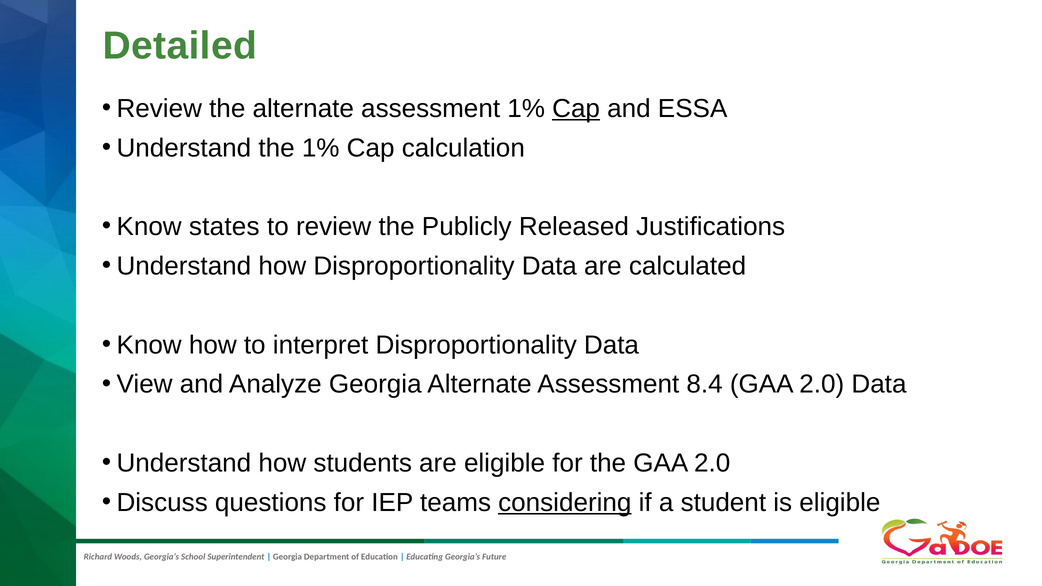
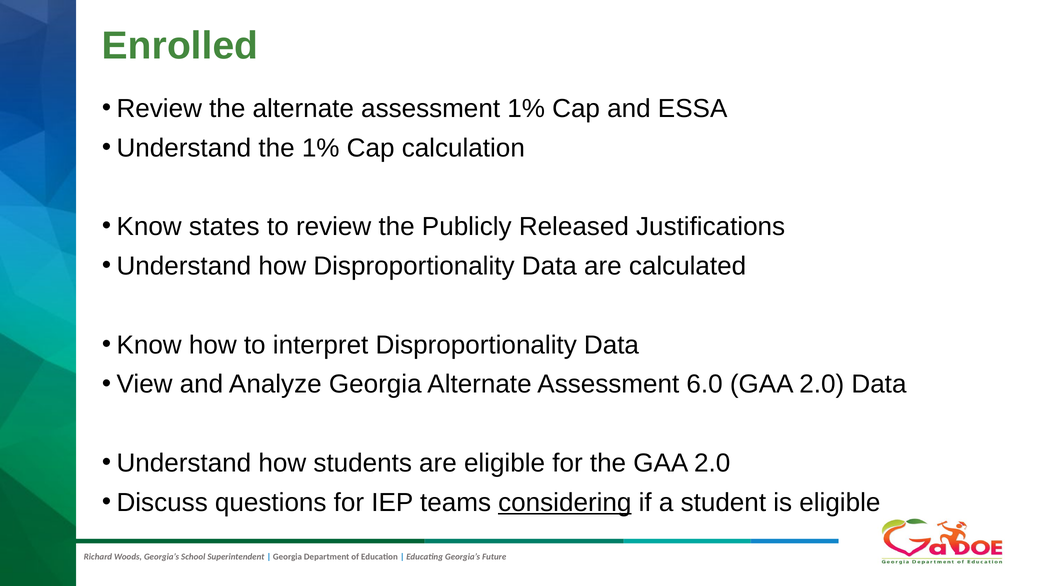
Detailed: Detailed -> Enrolled (180, 46)
Cap underline: present -> none (576, 109)
8.4: 8.4 -> 6.0 (705, 384)
